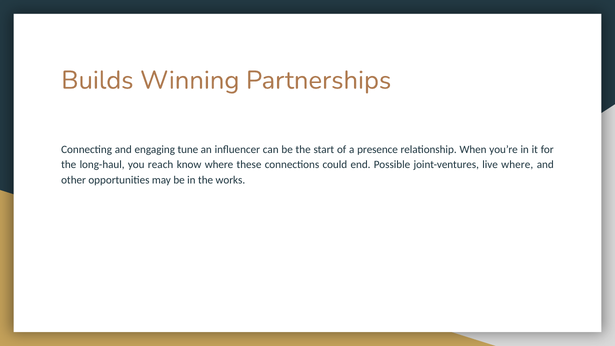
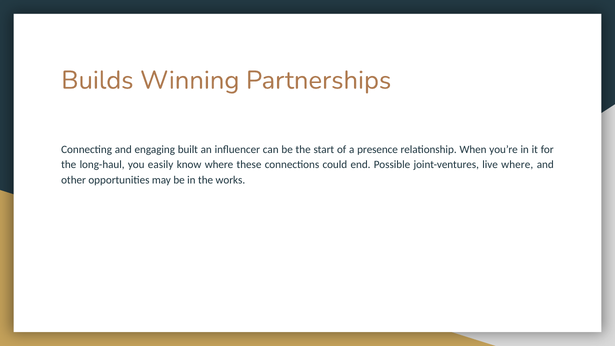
tune: tune -> built (188, 149)
reach: reach -> easily (161, 165)
